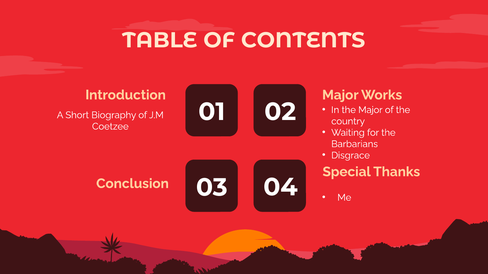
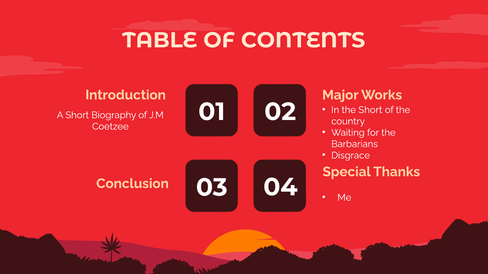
the Major: Major -> Short (370, 110)
